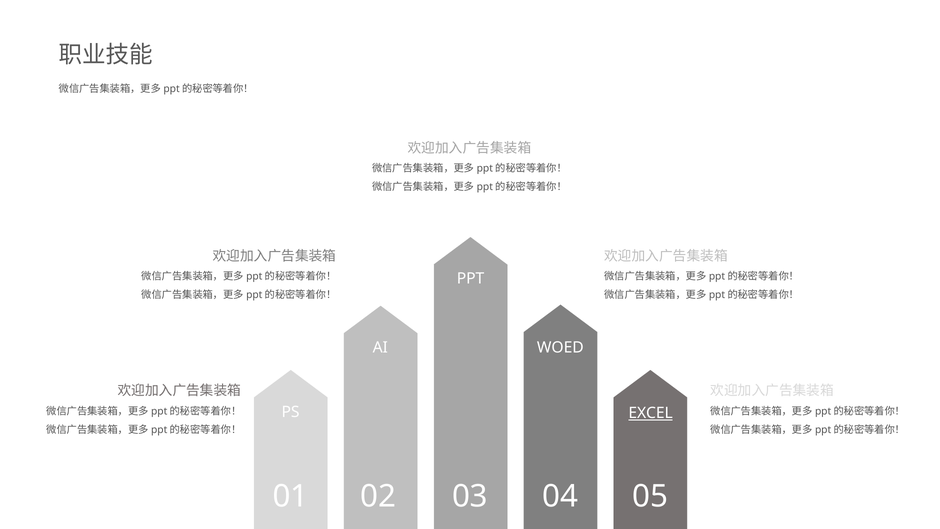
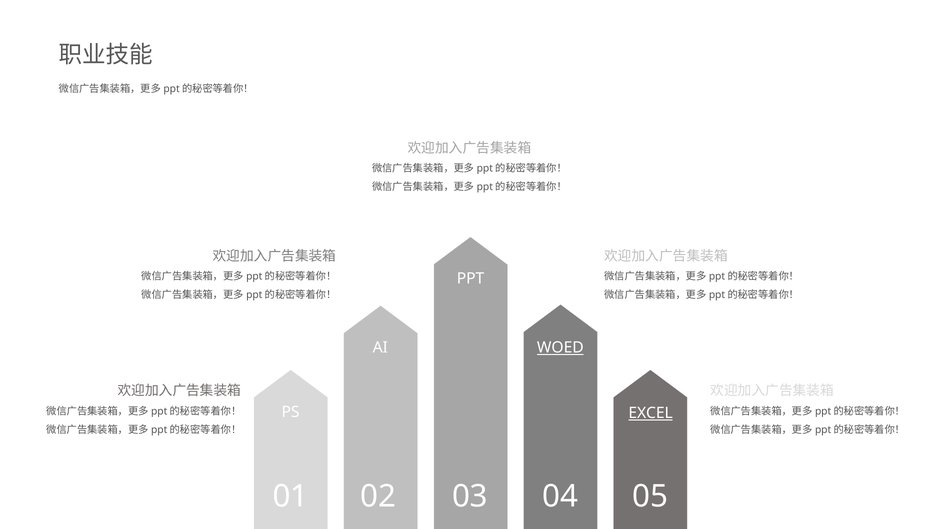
WOED underline: none -> present (560, 347)
